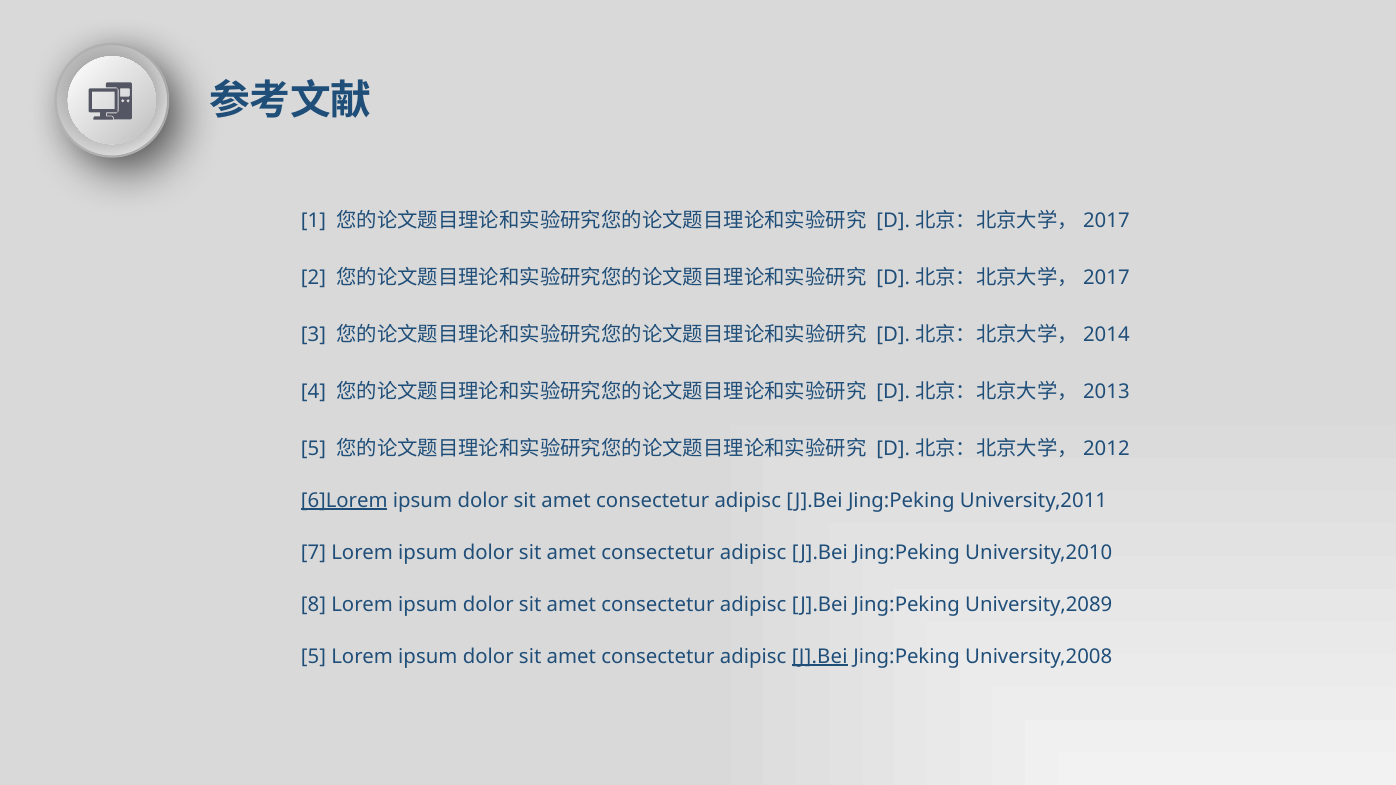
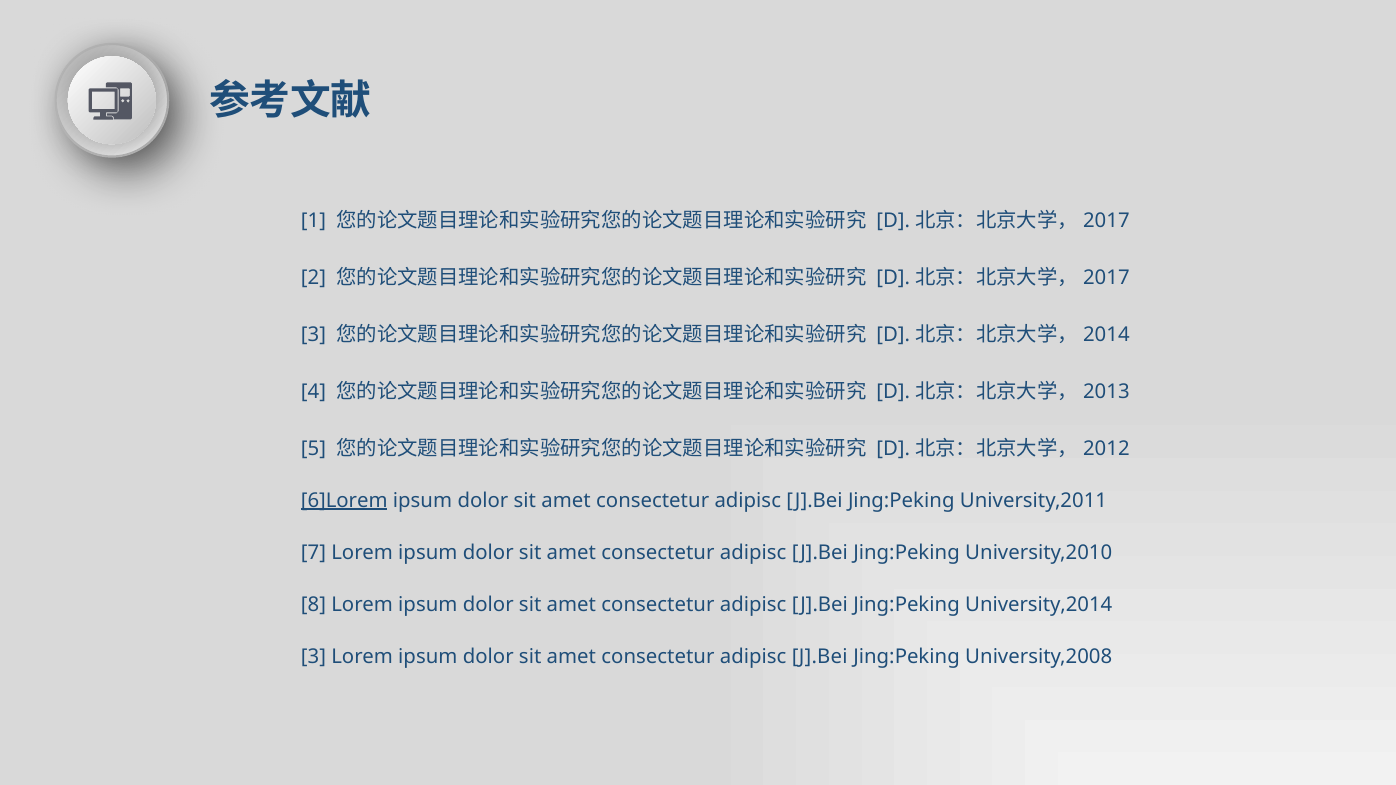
University,2089: University,2089 -> University,2014 (1039, 604)
5: 5 -> 3 (314, 657)
J].Bei underline: present -> none (820, 657)
